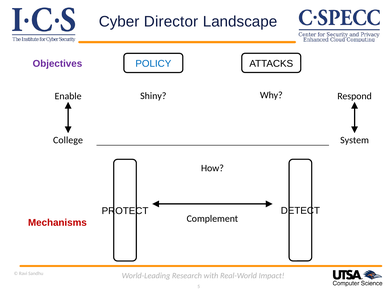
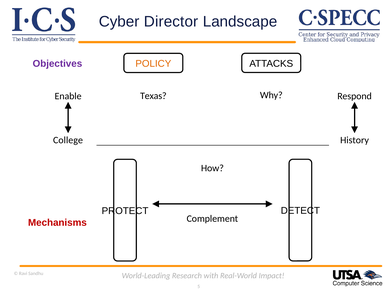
POLICY colour: blue -> orange (153, 64)
Shiny: Shiny -> Texas (153, 96)
System: System -> History (355, 140)
